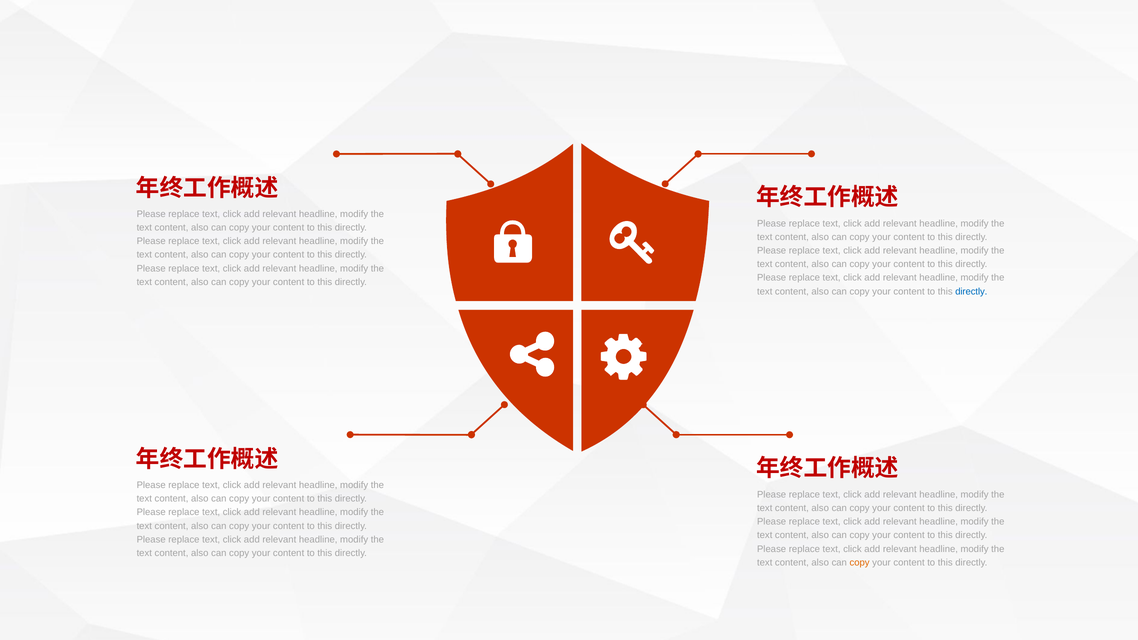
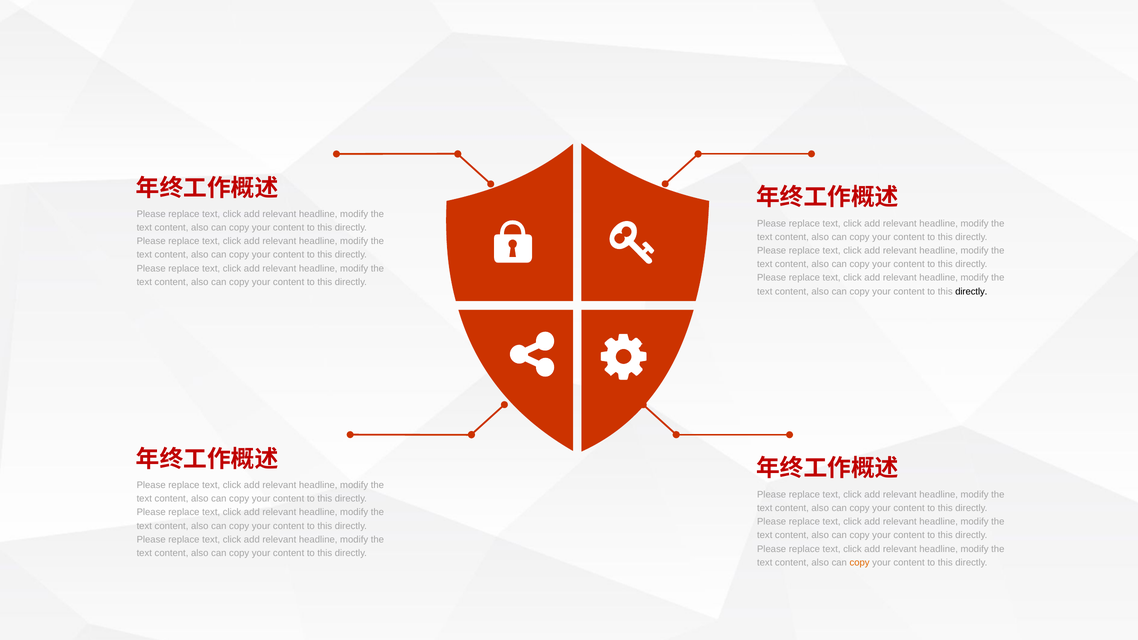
directly colour: blue -> black (971, 291)
